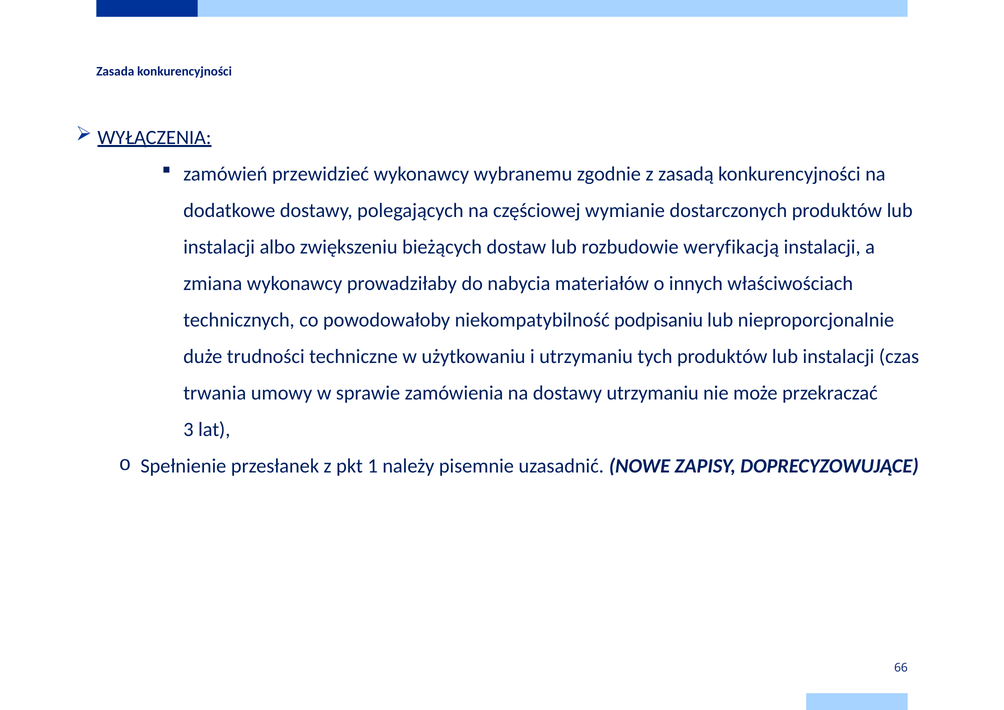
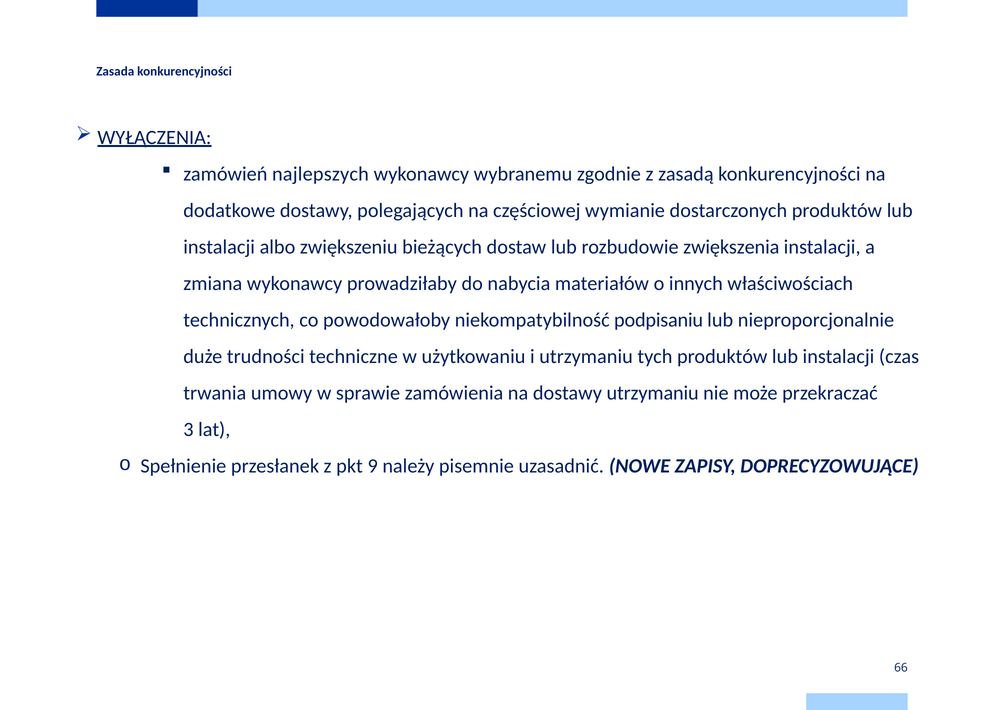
przewidzieć: przewidzieć -> najlepszych (320, 174)
weryfikacją: weryfikacją -> zwiększenia (731, 247)
1: 1 -> 9 (373, 466)
